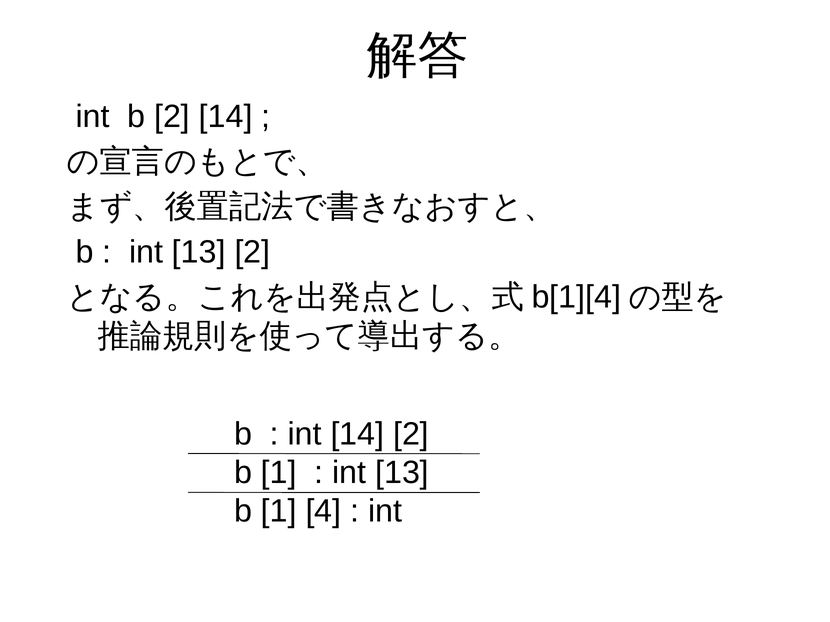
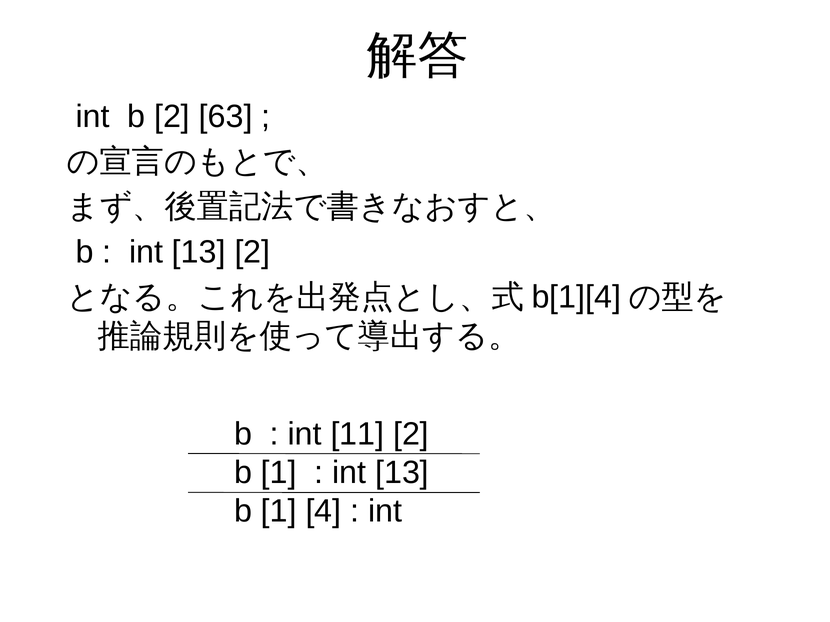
2 14: 14 -> 63 (226, 117)
int 14: 14 -> 11 (357, 434)
